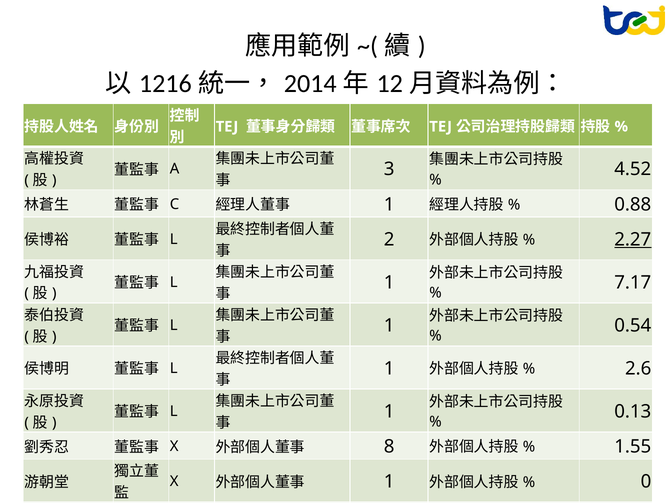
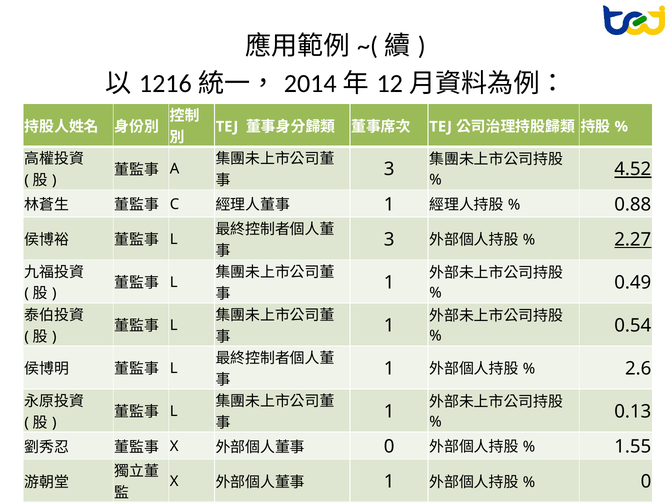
4.52 underline: none -> present (633, 169)
2: 2 -> 3 (389, 240)
7.17: 7.17 -> 0.49 (633, 283)
8: 8 -> 0 (389, 447)
